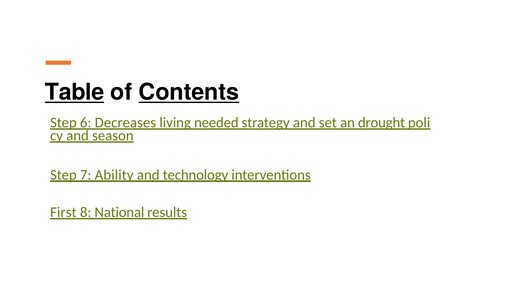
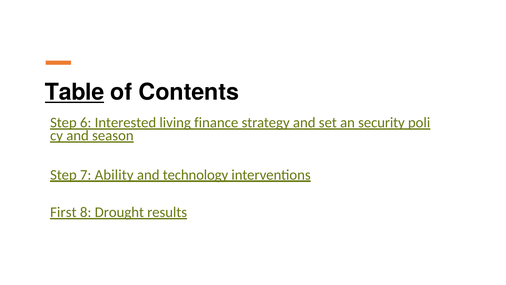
Contents underline: present -> none (189, 92)
Decreases: Decreases -> Interested (125, 122)
needed: needed -> finance (216, 122)
drought: drought -> security (381, 122)
National: National -> Drought (119, 212)
